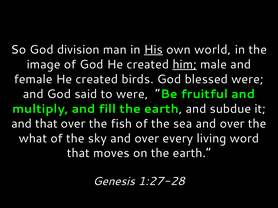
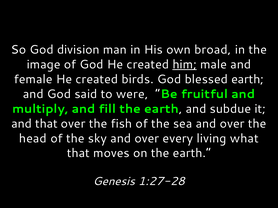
His underline: present -> none (153, 50)
world: world -> broad (213, 50)
blessed were: were -> earth (248, 79)
what: what -> head (33, 139)
word: word -> what (244, 139)
